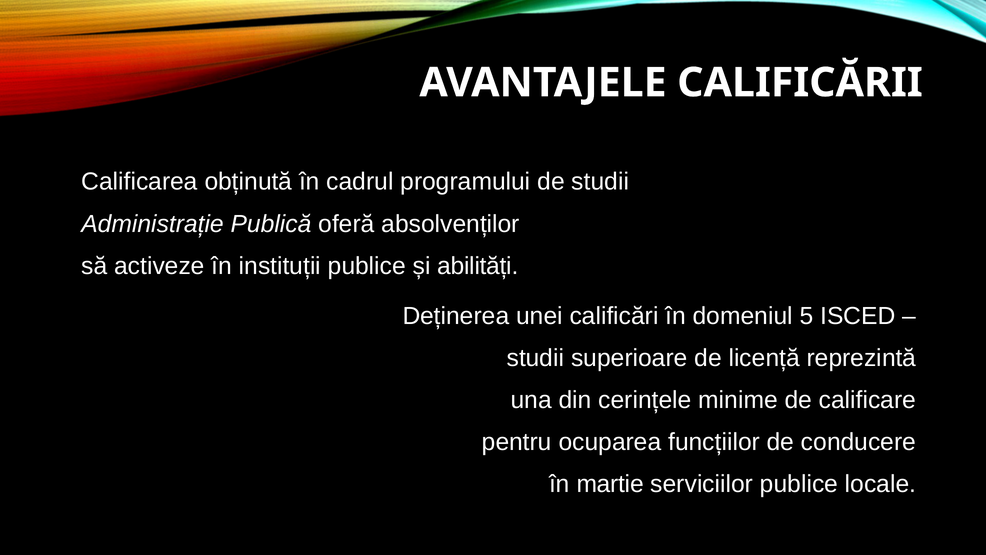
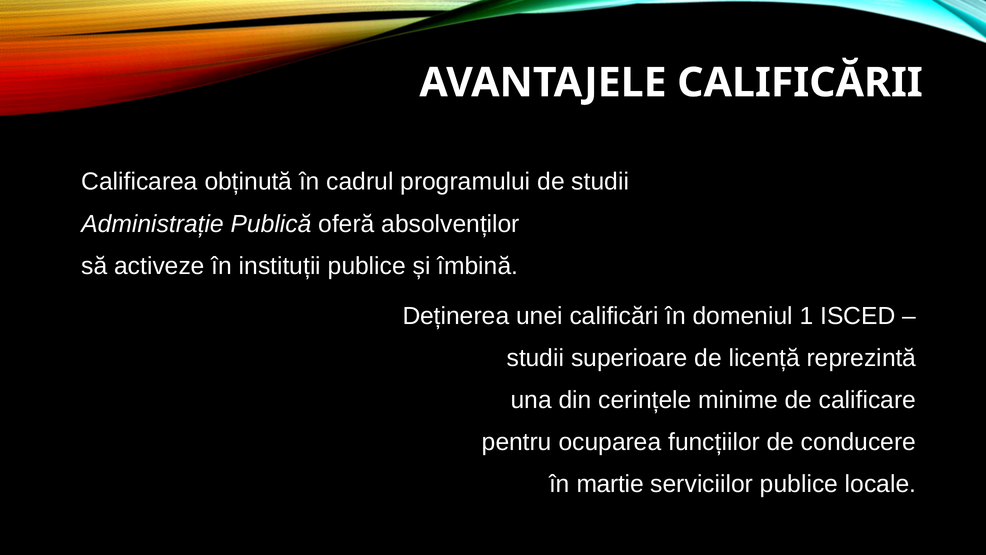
abilități: abilități -> îmbină (478, 266)
5: 5 -> 1 (806, 316)
